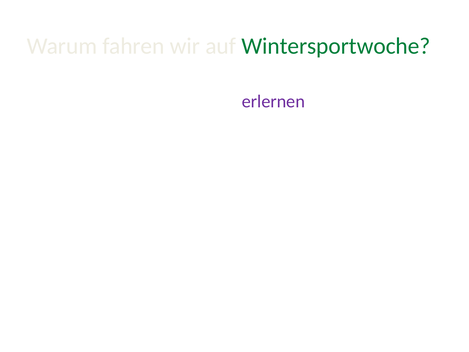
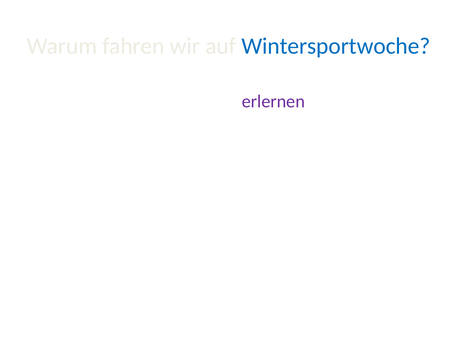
Wintersportwoche colour: green -> blue (336, 46)
